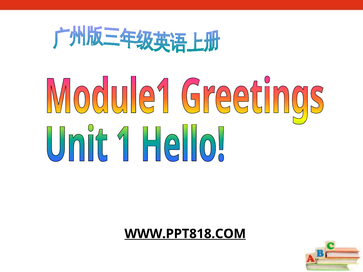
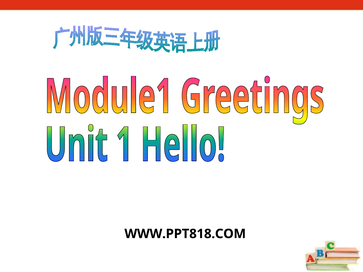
WWW.PPT818.COM underline: present -> none (185, 234)
